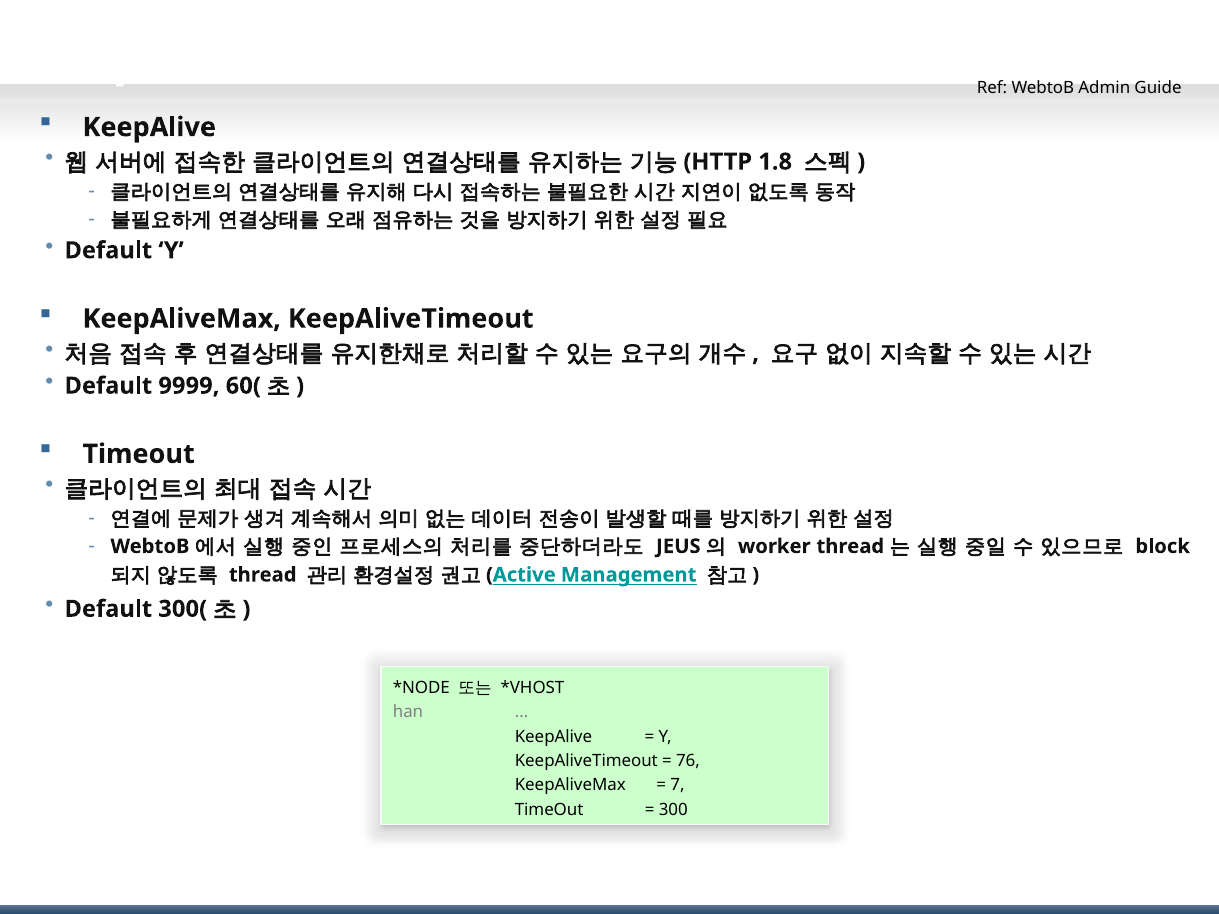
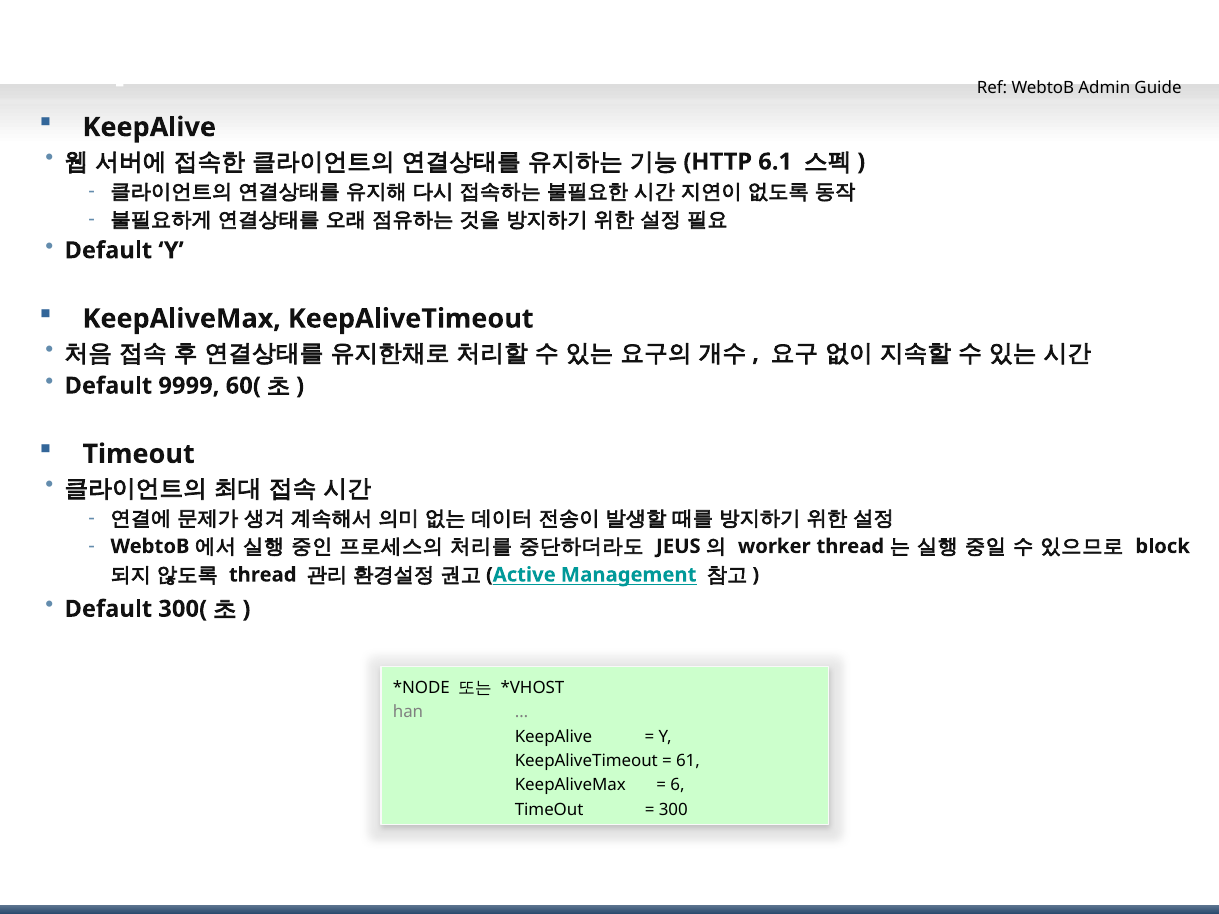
1.8: 1.8 -> 6.1 (775, 162)
76: 76 -> 61 (688, 761)
7: 7 -> 6 (677, 786)
